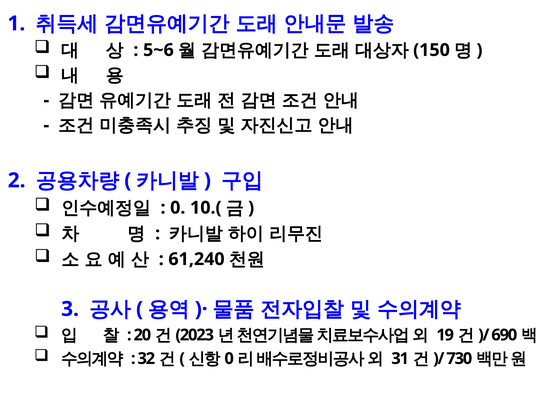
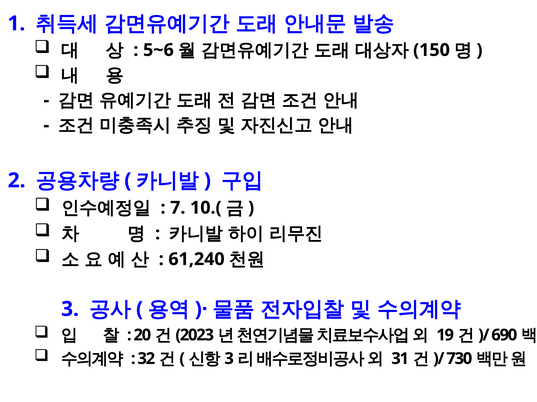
0: 0 -> 7 (178, 208)
0: 0 -> 3 (229, 359)
